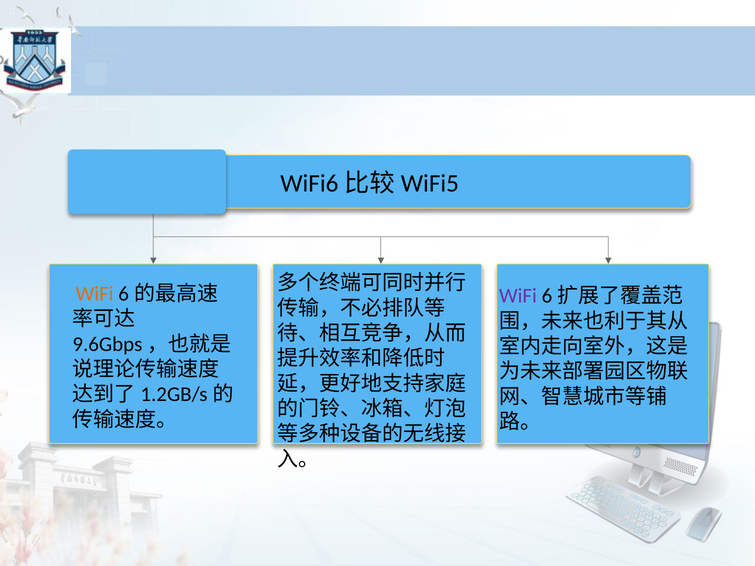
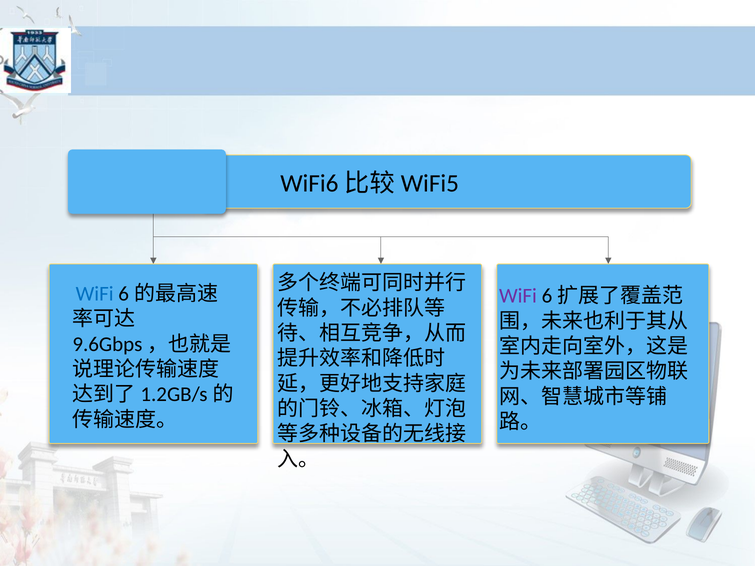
WiFi colour: orange -> blue (95, 294)
